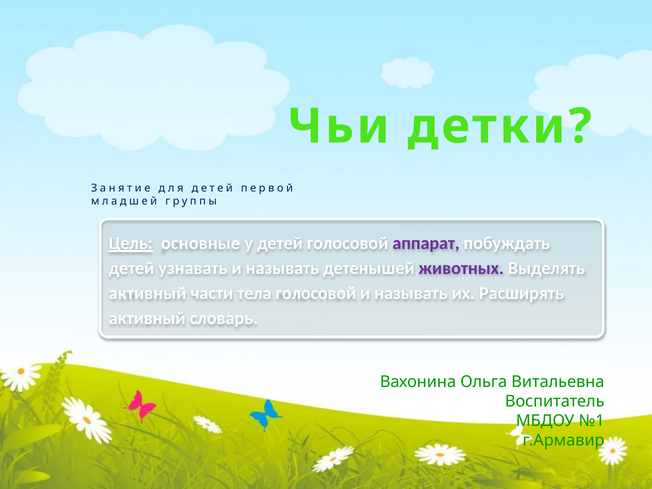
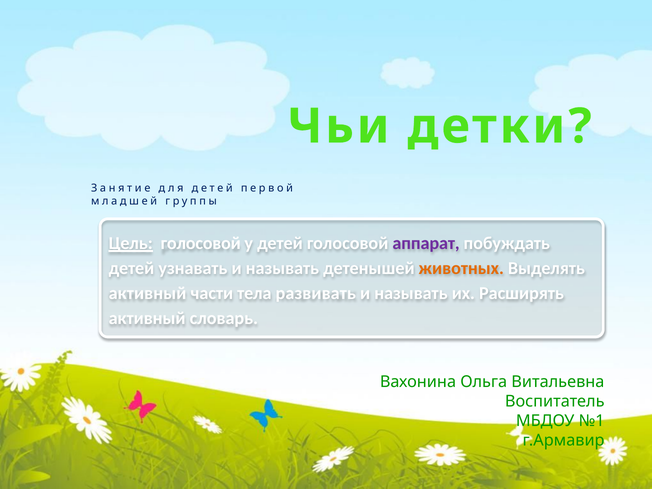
Цель основные: основные -> голосовой (201, 243)
животных colour: purple -> orange (461, 268)
тела голосовой: голосовой -> развивать (316, 293)
